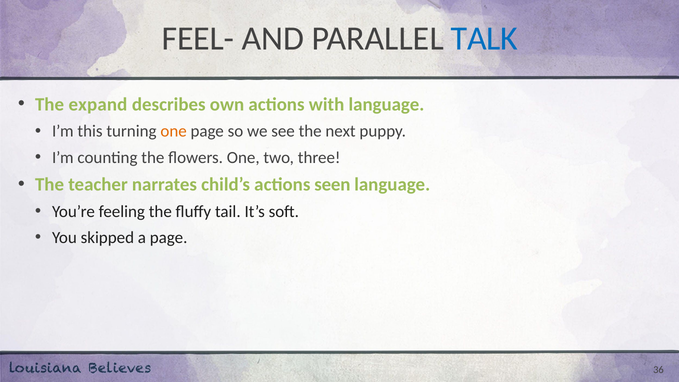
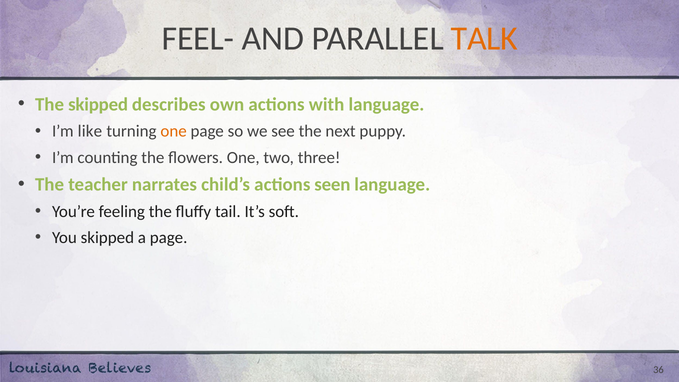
TALK colour: blue -> orange (484, 39)
The expand: expand -> skipped (98, 104)
this: this -> like (90, 131)
